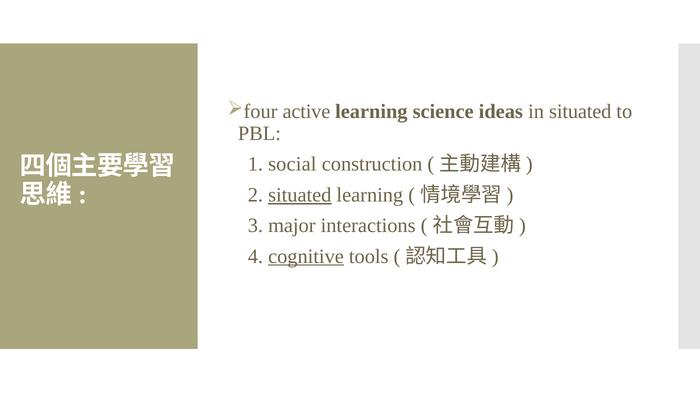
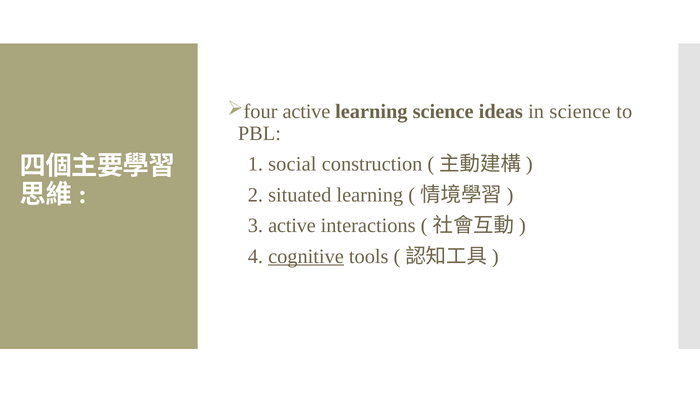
in situated: situated -> science (580, 112)
situated underline: present -> none (300, 195)
3 major: major -> active (292, 226)
